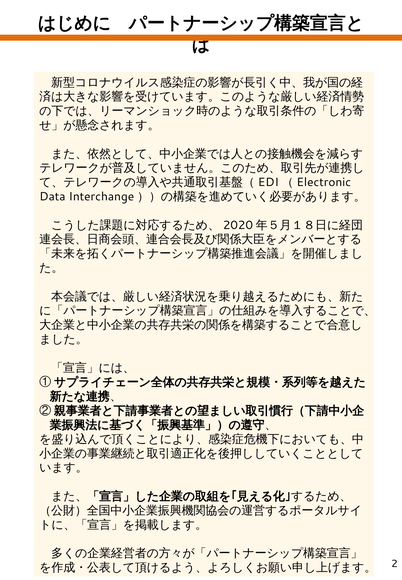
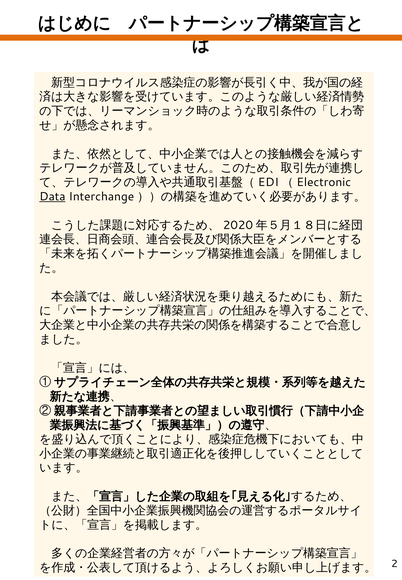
Data underline: none -> present (52, 197)
